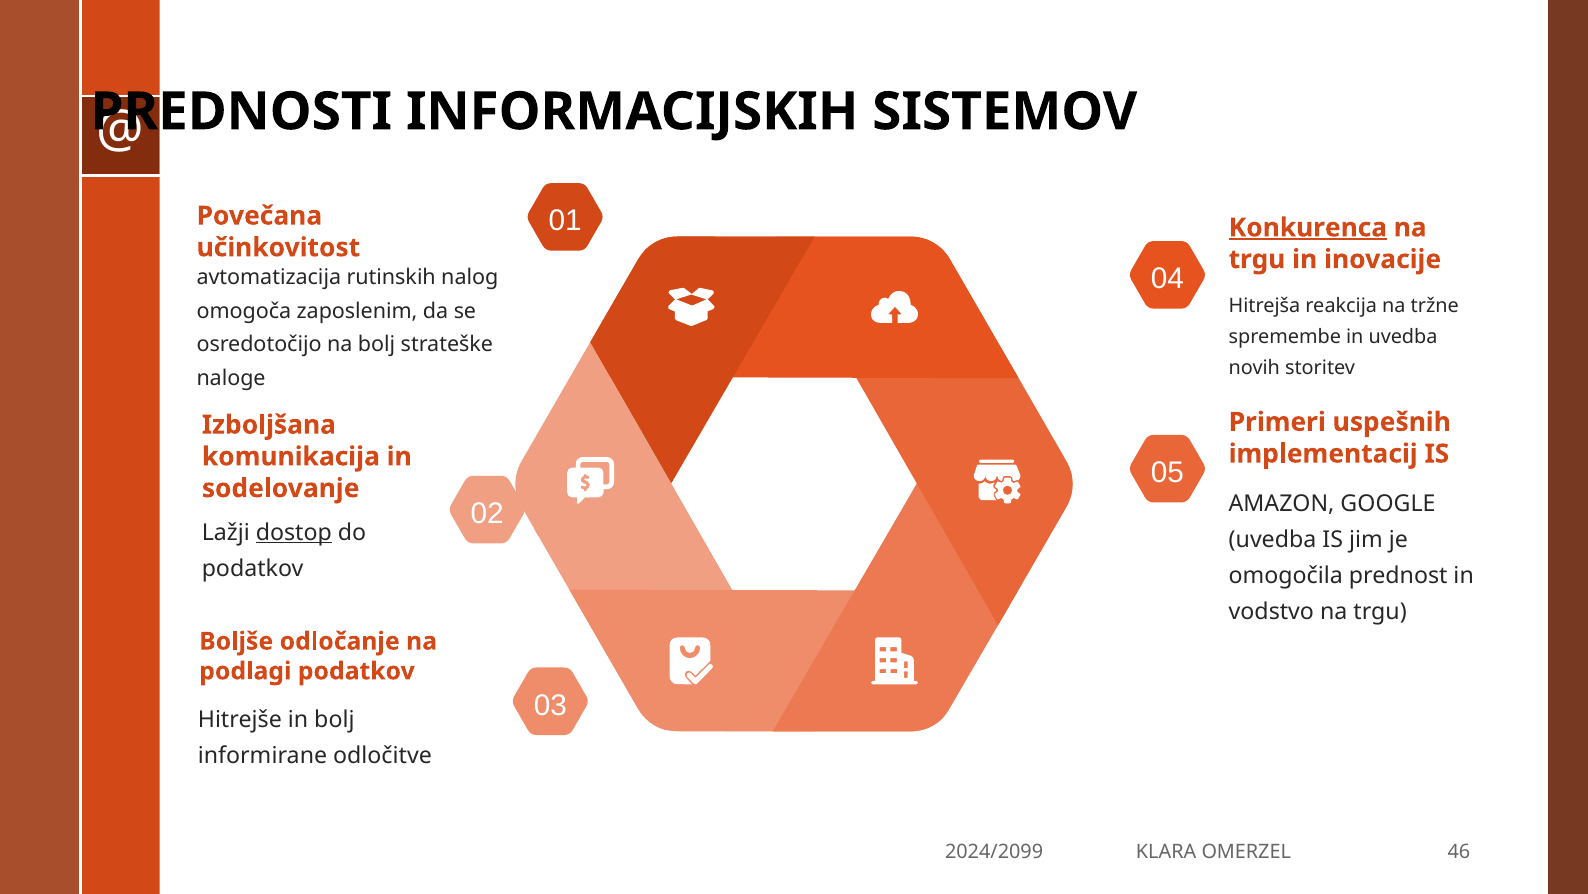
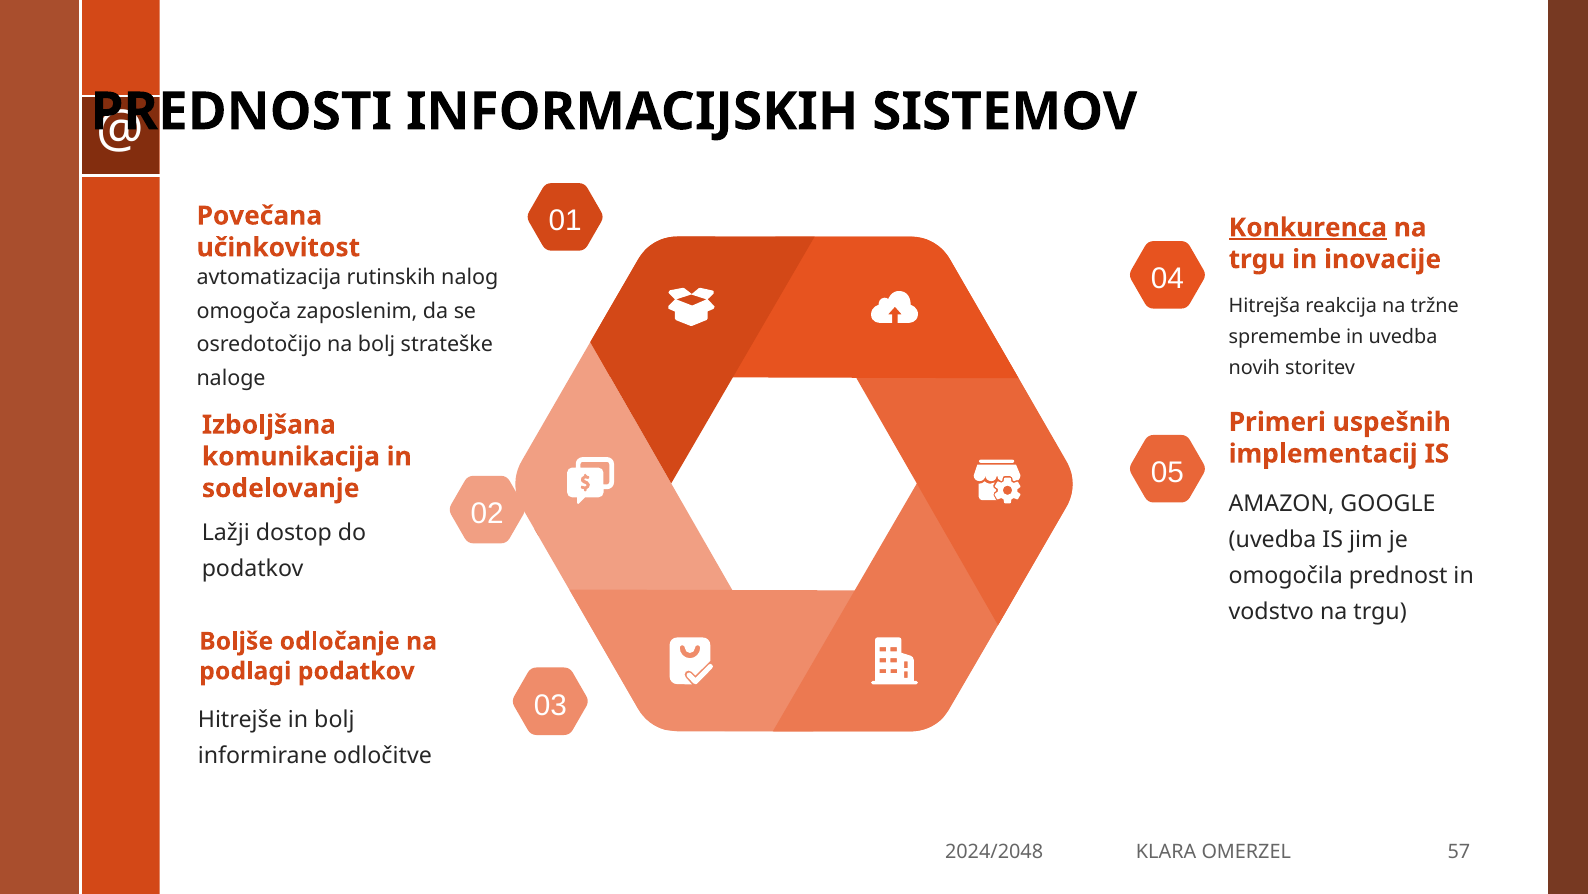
dostop underline: present -> none (294, 532)
2024/2099: 2024/2099 -> 2024/2048 (994, 852)
46: 46 -> 57 (1459, 852)
